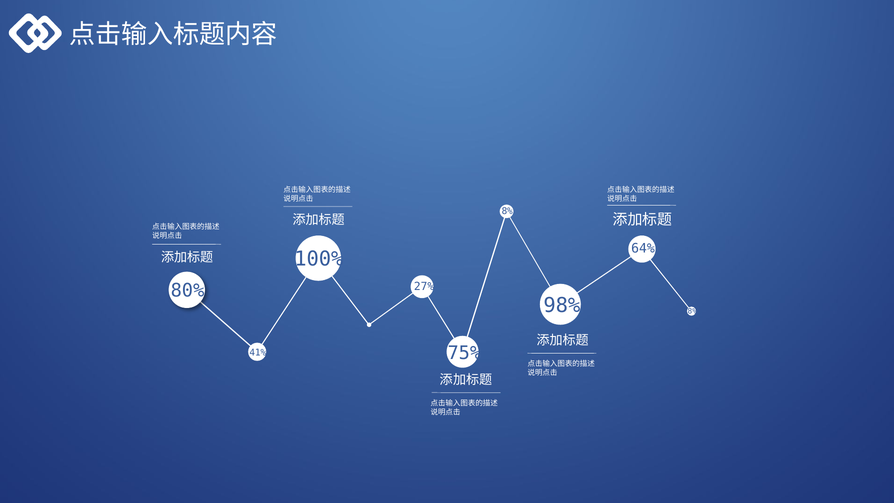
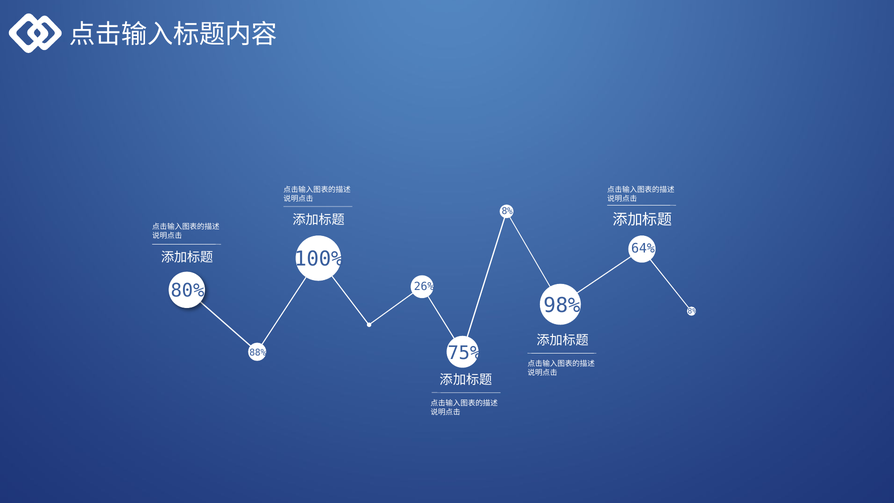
27%: 27% -> 26% (424, 286)
41%: 41% -> 88% (258, 352)
